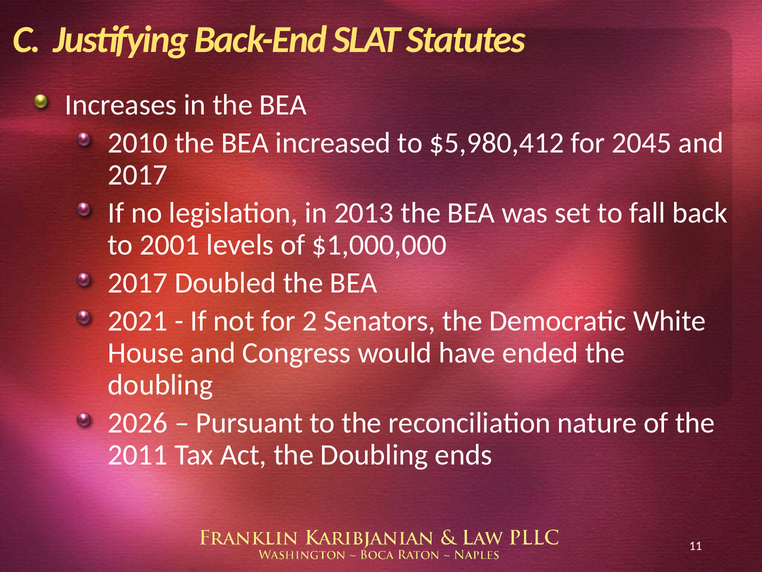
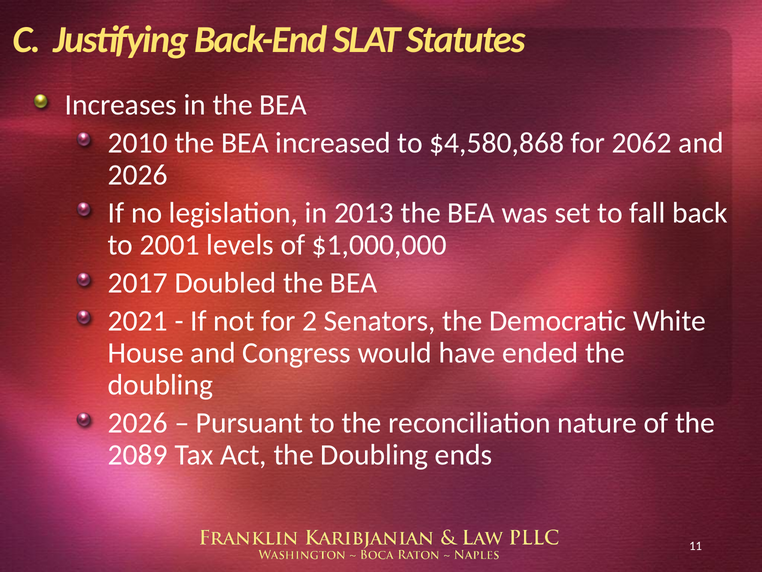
$5,980,412: $5,980,412 -> $4,580,868 (497, 143)
2045: 2045 -> 2062 (642, 143)
2017: 2017 -> 2026 (138, 175)
2011: 2011 -> 2089 (138, 455)
